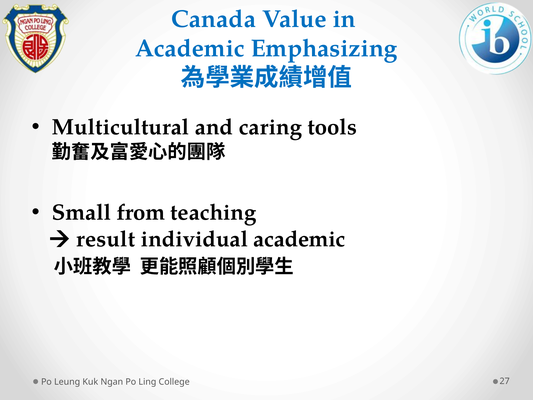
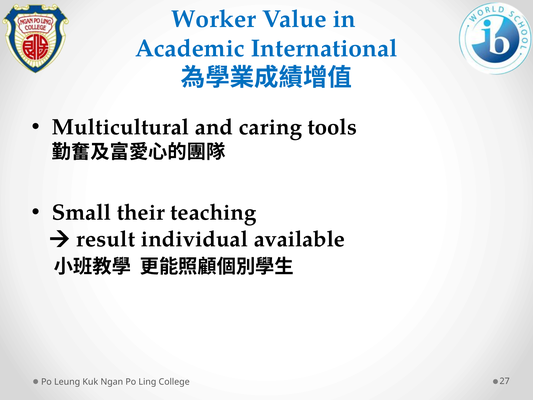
Canada: Canada -> Worker (214, 19)
Emphasizing: Emphasizing -> International (324, 48)
from: from -> their (141, 213)
individual academic: academic -> available (299, 239)
